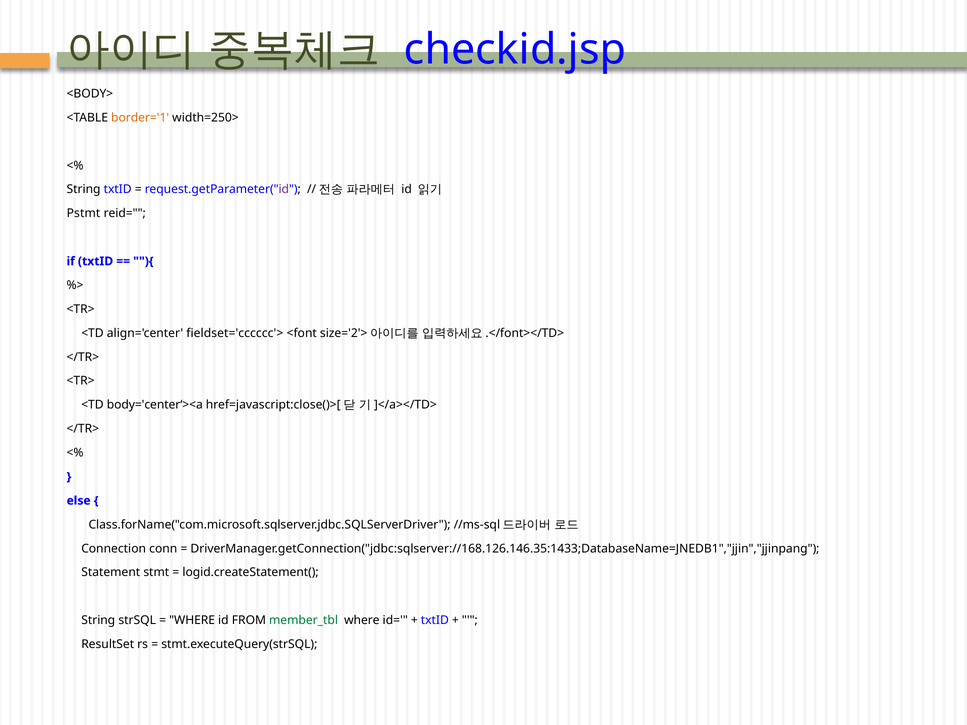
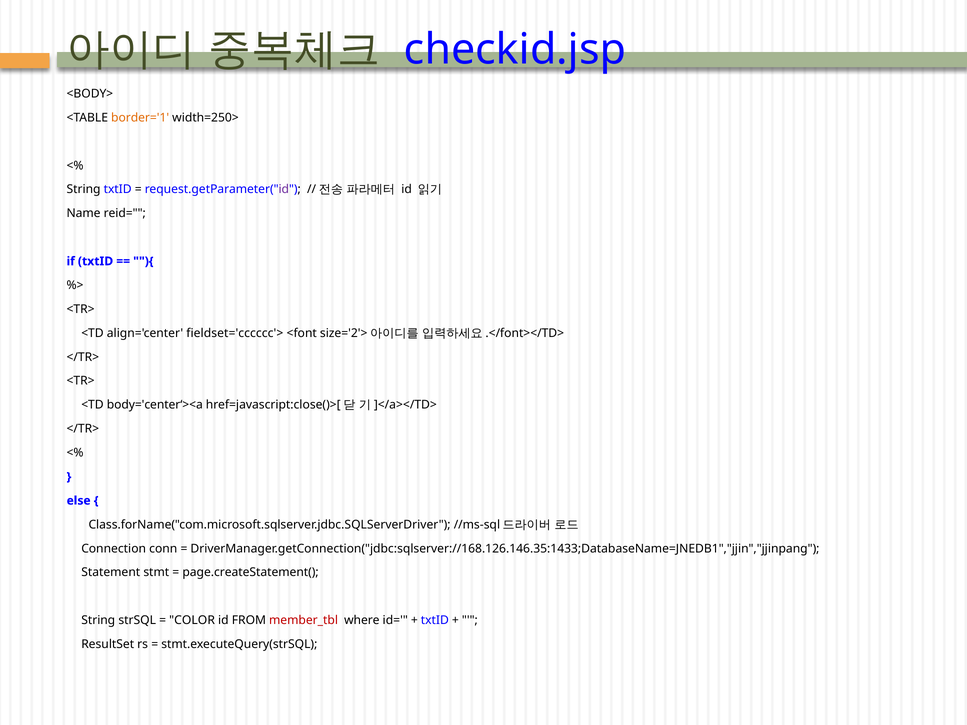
Pstmt: Pstmt -> Name (84, 213)
logid.createStatement(: logid.createStatement( -> page.createStatement( (251, 573)
WHERE: WHERE -> COLOR (192, 621)
member_tbl colour: green -> red (304, 621)
